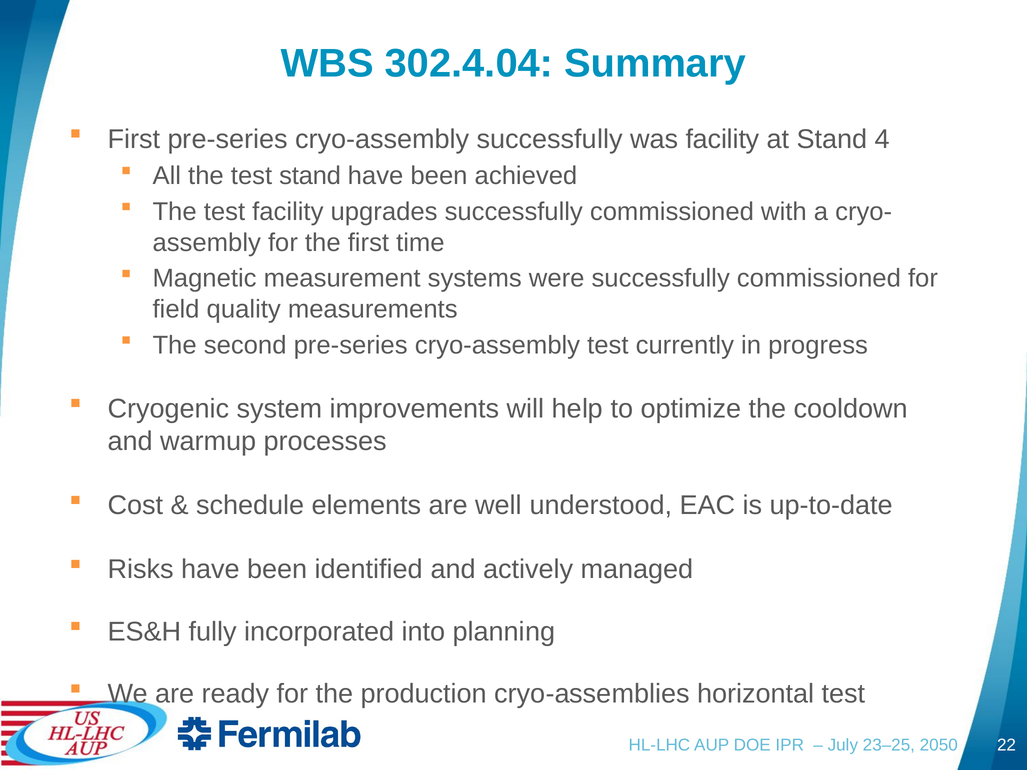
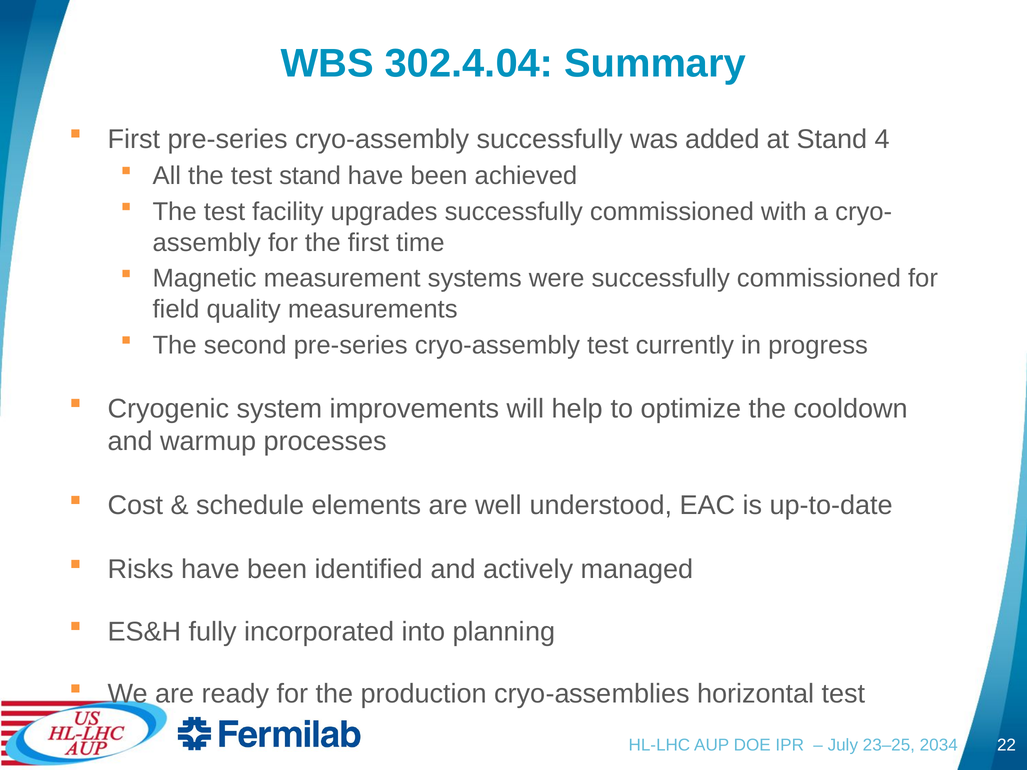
was facility: facility -> added (723, 139)
2050: 2050 -> 2034 (939, 745)
